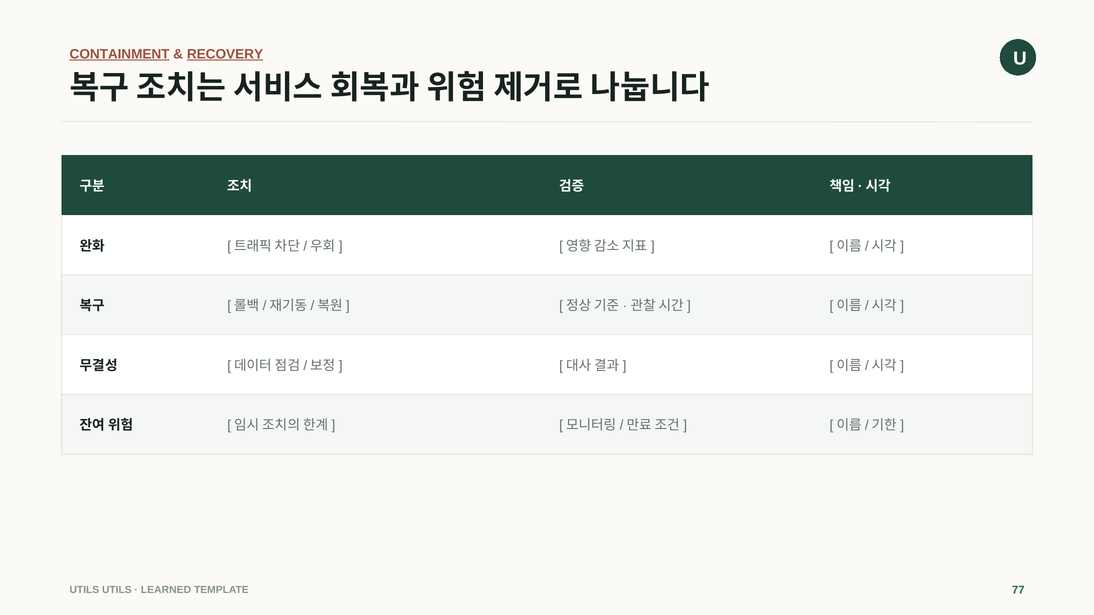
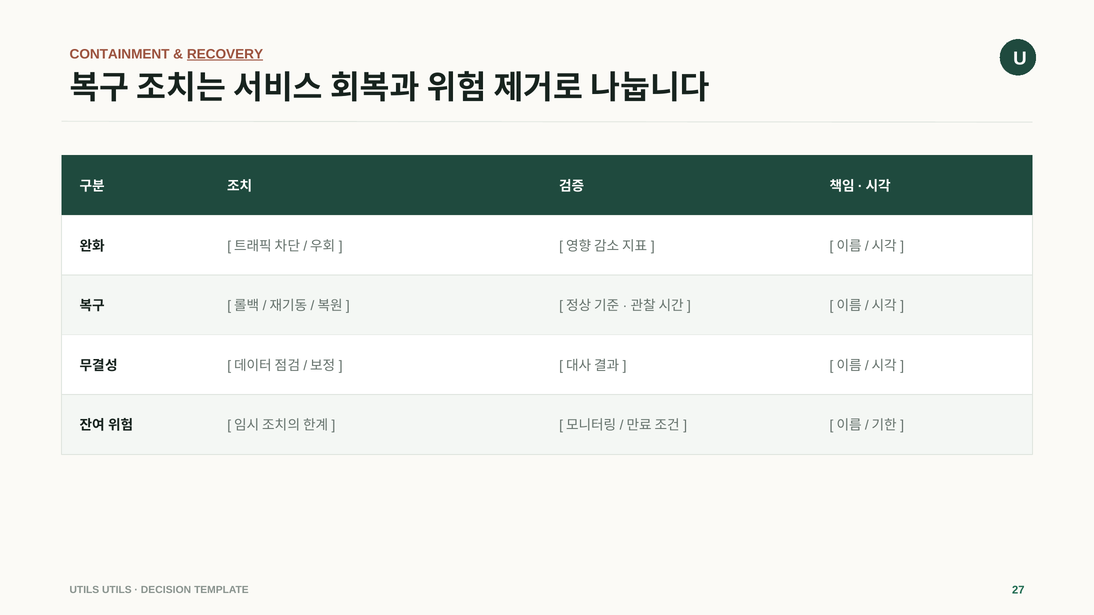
CONTAINMENT underline: present -> none (120, 54)
LEARNED: LEARNED -> DECISION (166, 590)
77: 77 -> 27 (1018, 590)
